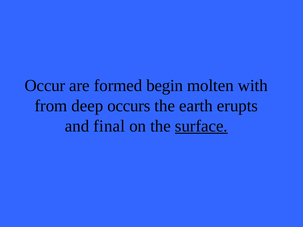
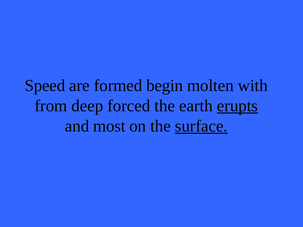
Occur: Occur -> Speed (45, 86)
occurs: occurs -> forced (129, 106)
erupts underline: none -> present (237, 106)
final: final -> most (109, 126)
